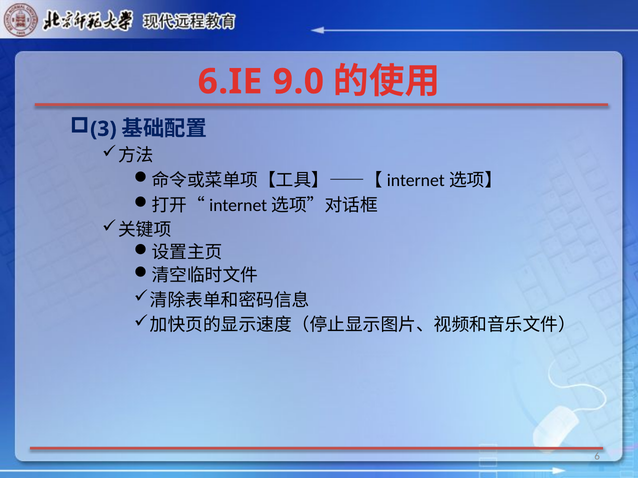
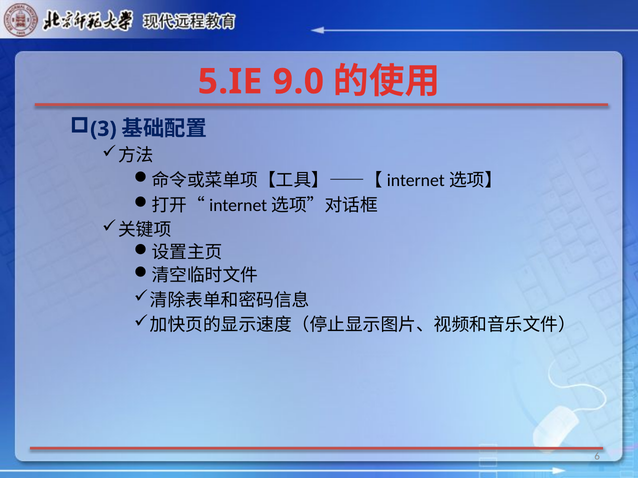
6.IE: 6.IE -> 5.IE (230, 82)
